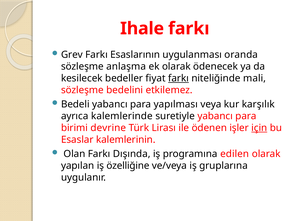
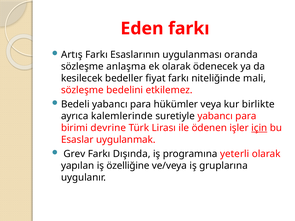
Ihale: Ihale -> Eden (142, 29)
Grev: Grev -> Artış (72, 55)
farkı underline: present -> none (178, 78)
yapılması: yapılması -> hükümler (176, 104)
karşılık: karşılık -> birlikte (258, 104)
kalemlerinin: kalemlerinin -> uygulanmak (126, 140)
Olan: Olan -> Grev (74, 154)
edilen: edilen -> yeterli (235, 154)
